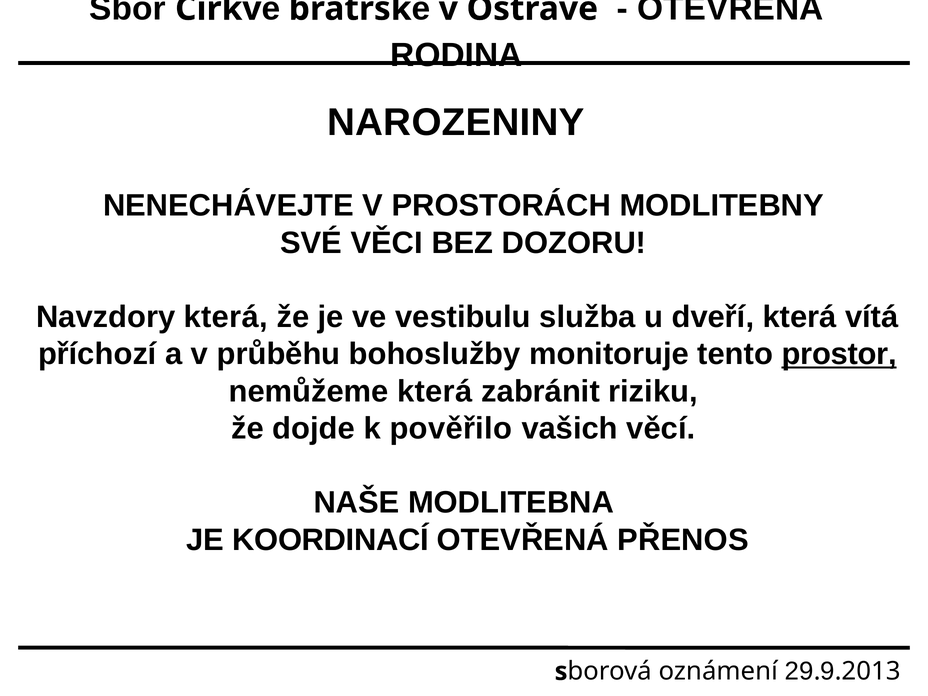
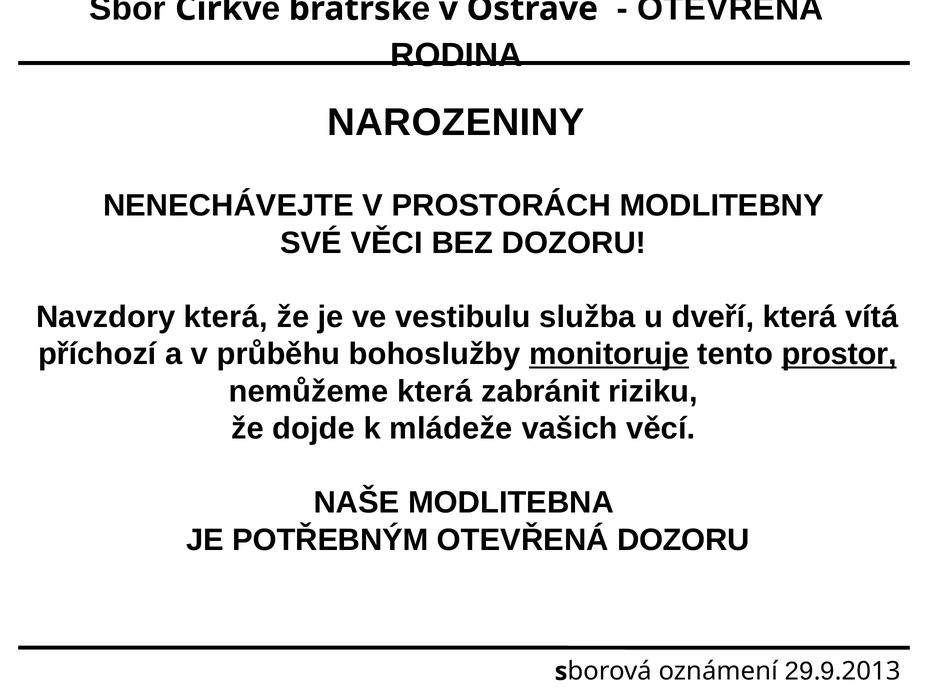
monitoruje underline: none -> present (609, 354)
pověřilo: pověřilo -> mládeže (451, 429)
KOORDINACÍ: KOORDINACÍ -> POTŘEBNÝM (330, 540)
OTEVŘENÁ PŘENOS: PŘENOS -> DOZORU (683, 540)
